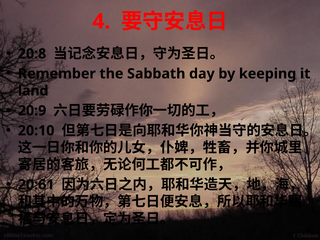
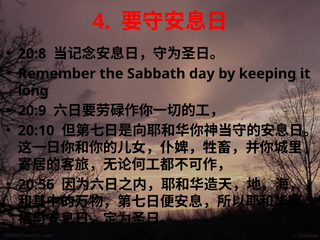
land: land -> long (33, 91)
20:61: 20:61 -> 20:56 (36, 185)
